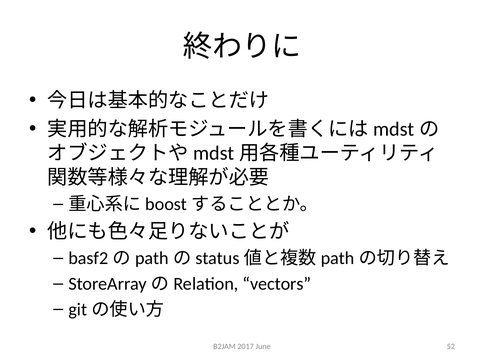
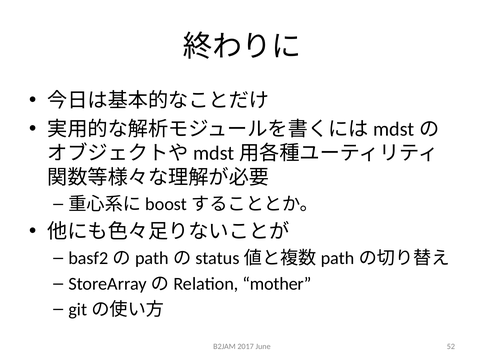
vectors: vectors -> mother (277, 284)
